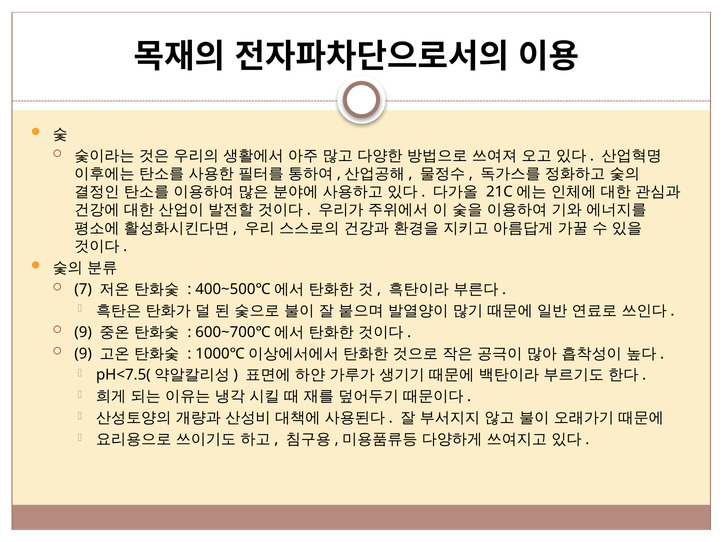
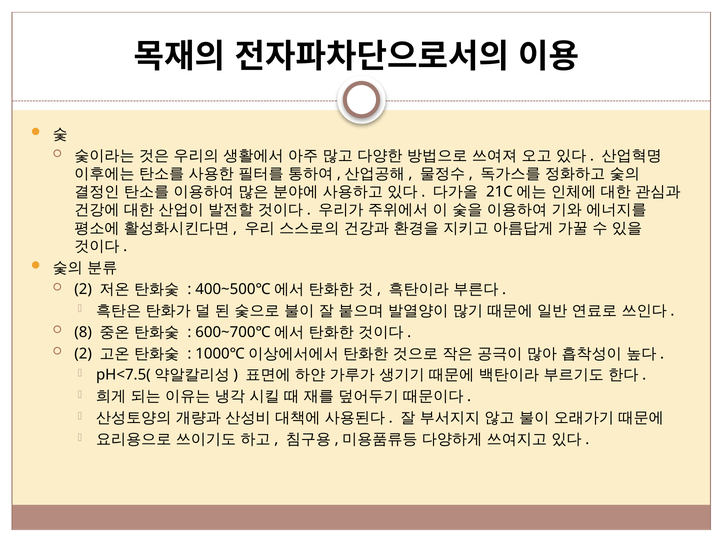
7: 7 -> 2 (83, 289)
9: 9 -> 8 (83, 332)
9: 9 -> 2 (83, 354)
